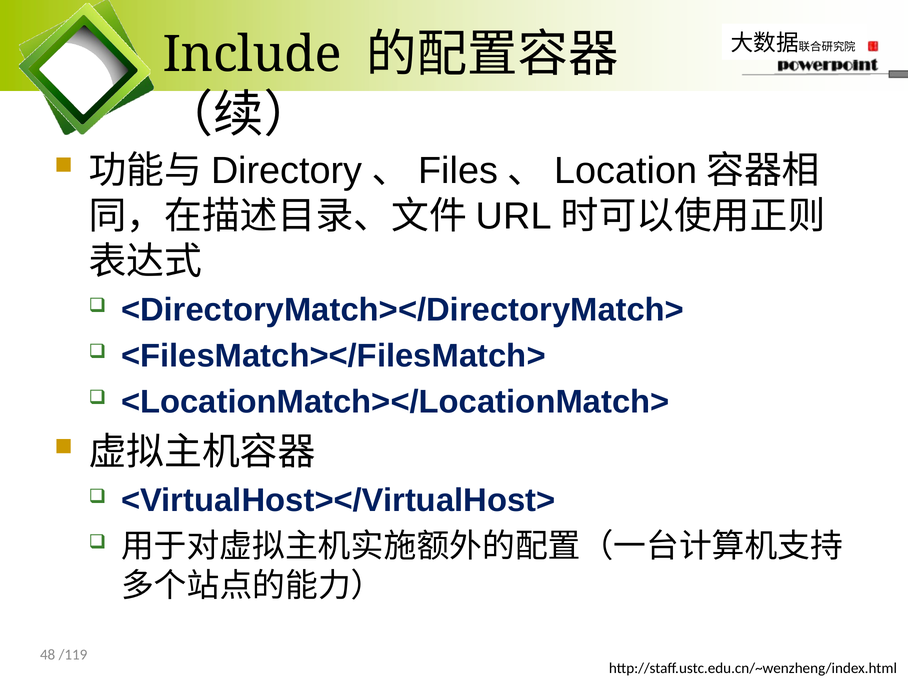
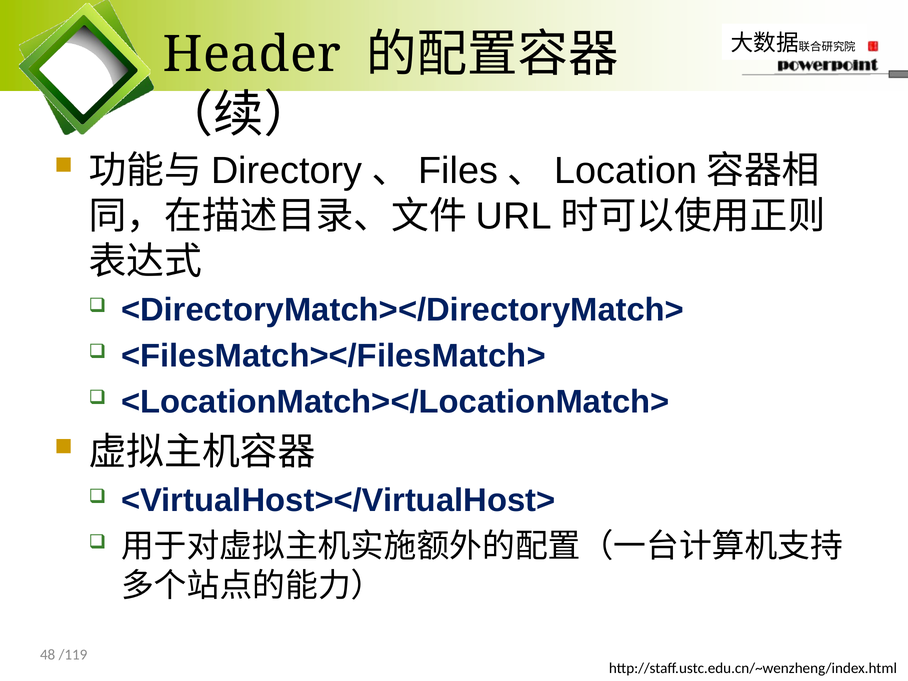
Include: Include -> Header (252, 55)
